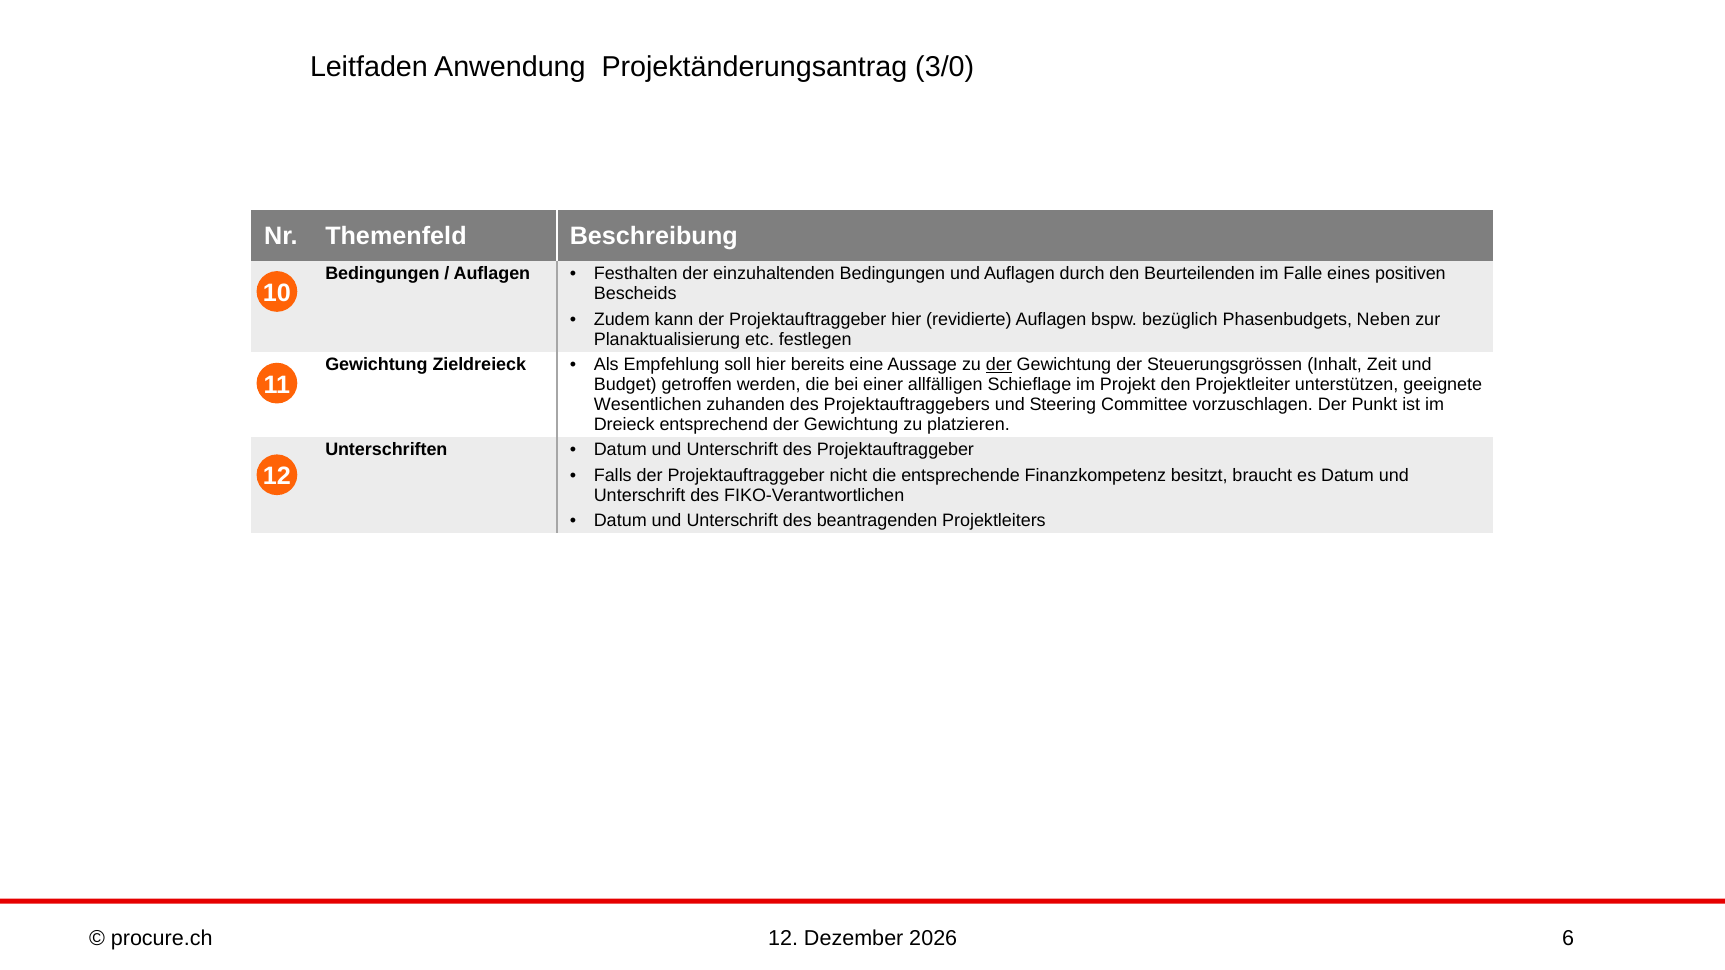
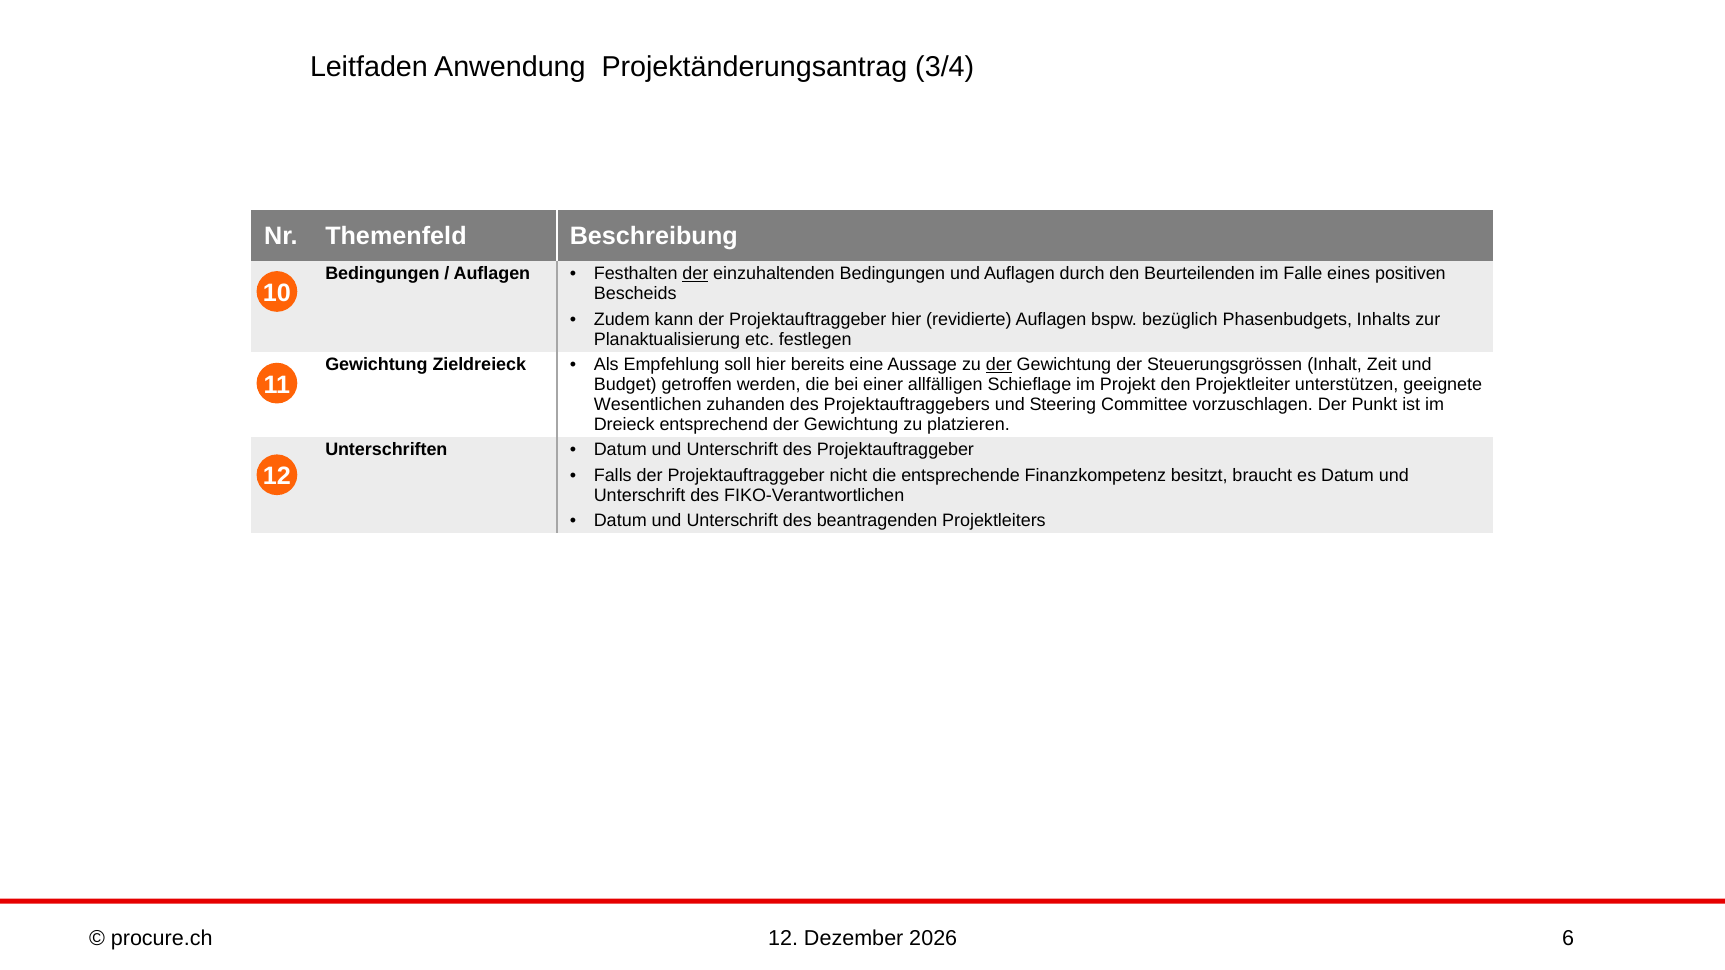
3/0: 3/0 -> 3/4 (945, 67)
der underline: none -> present (695, 274)
Neben: Neben -> Inhalts (1384, 319)
